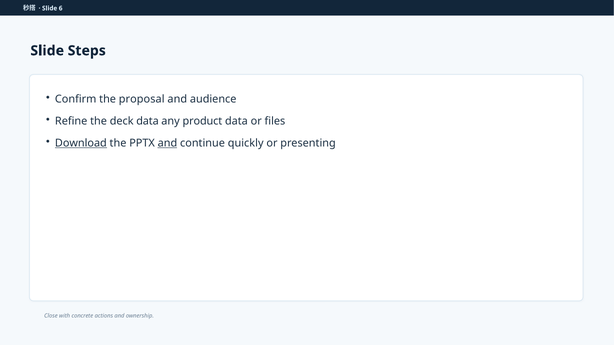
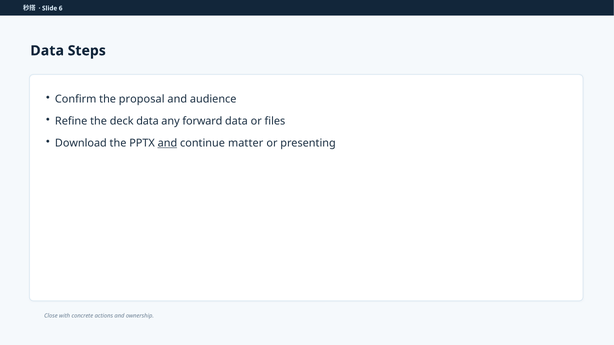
Slide: Slide -> Data (47, 51)
product: product -> forward (202, 121)
Download underline: present -> none (81, 143)
quickly: quickly -> matter (246, 143)
